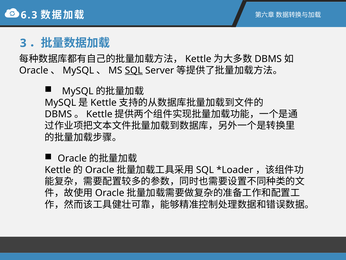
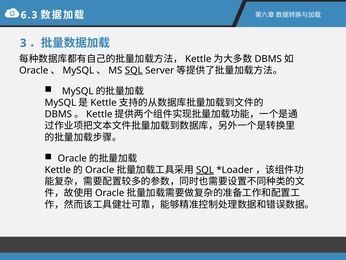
SQL underline: none -> present (205, 170)
